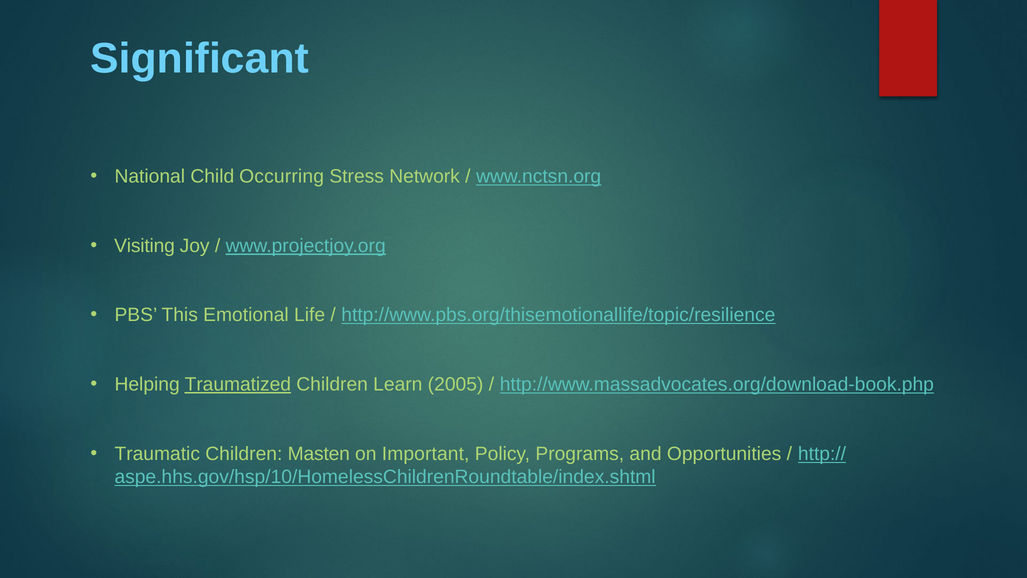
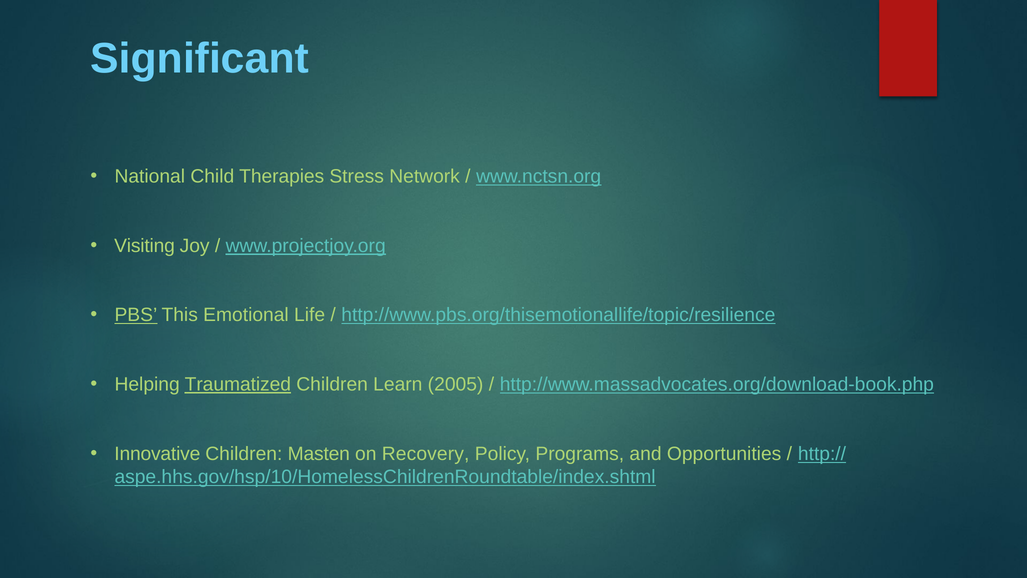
Occurring: Occurring -> Therapies (282, 176)
PBS underline: none -> present (136, 315)
Traumatic: Traumatic -> Innovative (157, 454)
Important: Important -> Recovery (426, 454)
